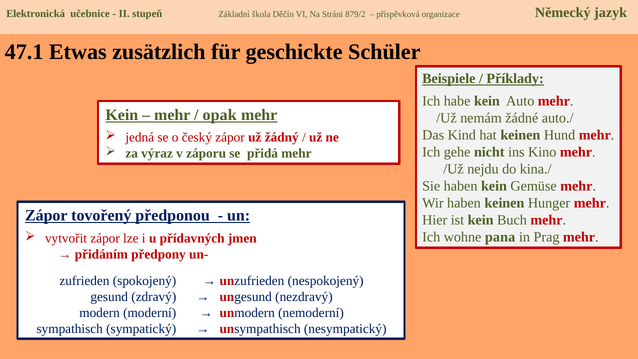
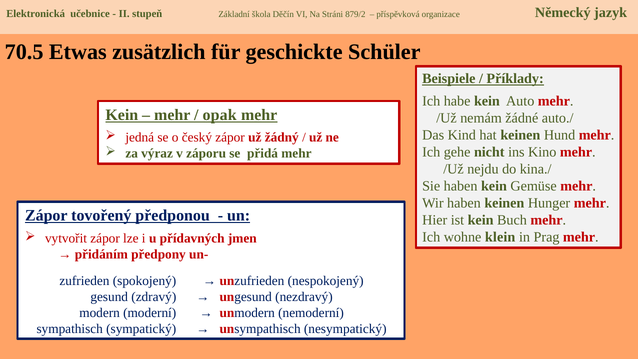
47.1: 47.1 -> 70.5 (24, 52)
pana: pana -> klein (500, 237)
